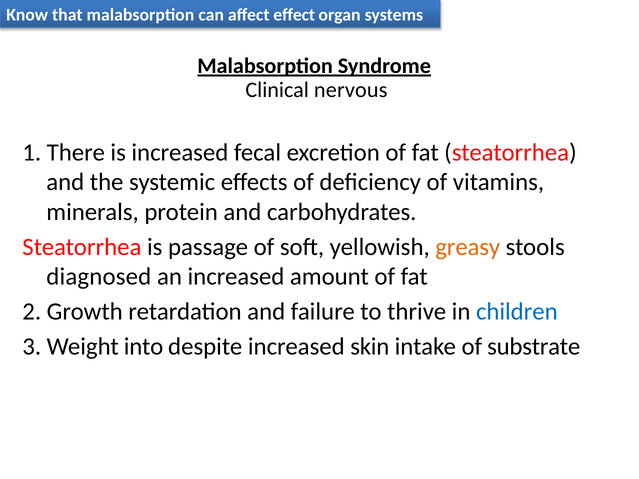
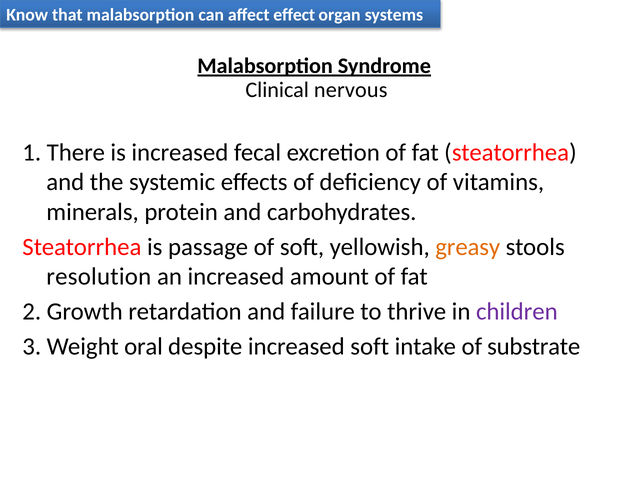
diagnosed: diagnosed -> resolution (99, 277)
children colour: blue -> purple (517, 312)
into: into -> oral (144, 347)
increased skin: skin -> soft (370, 347)
